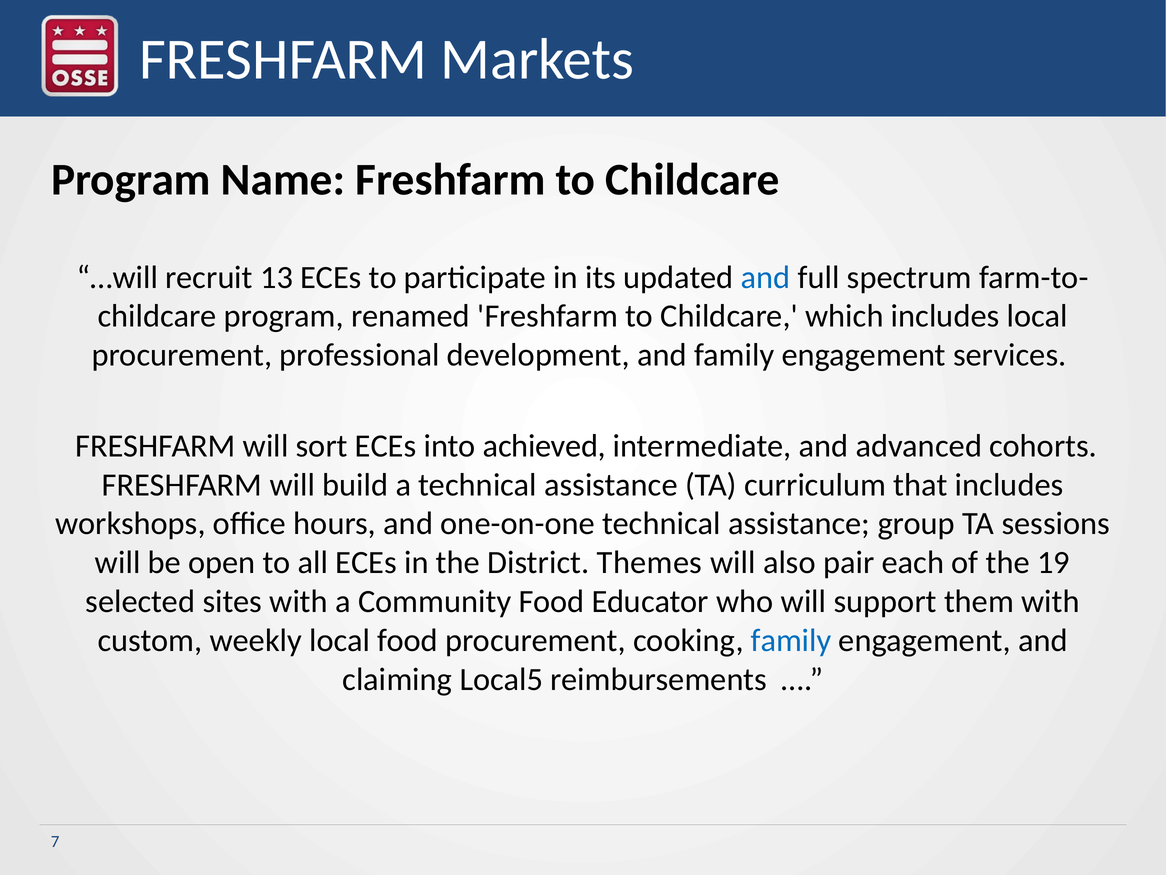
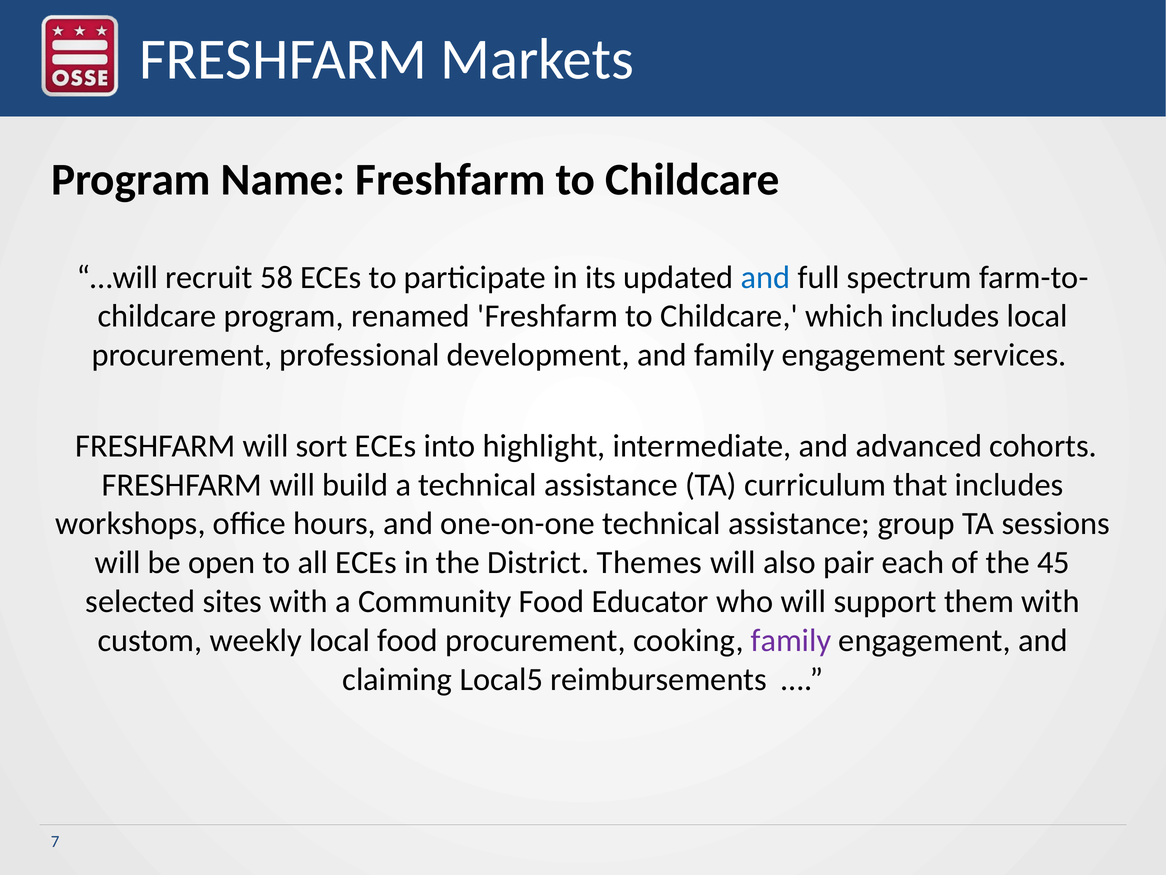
13: 13 -> 58 (277, 277)
achieved: achieved -> highlight (544, 446)
19: 19 -> 45 (1053, 562)
family colour: blue -> purple (791, 640)
